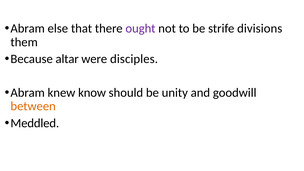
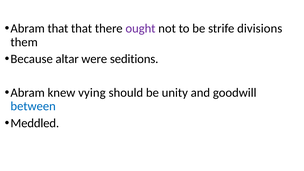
Abram else: else -> that (58, 28)
disciples: disciples -> seditions (134, 59)
know: know -> vying (92, 93)
between colour: orange -> blue (33, 106)
